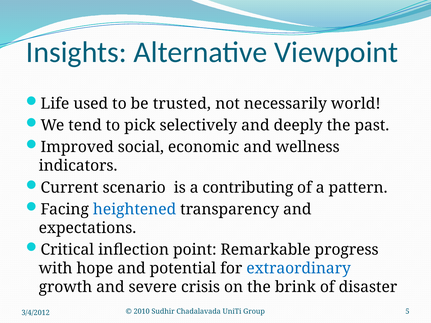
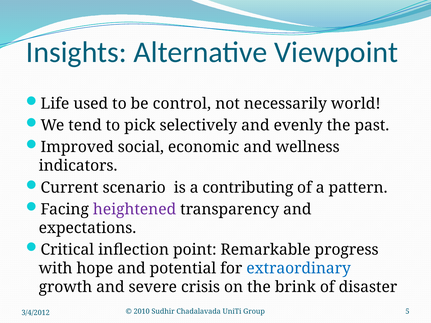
trusted: trusted -> control (182, 104)
deeply: deeply -> evenly (298, 126)
heightened colour: blue -> purple (135, 210)
